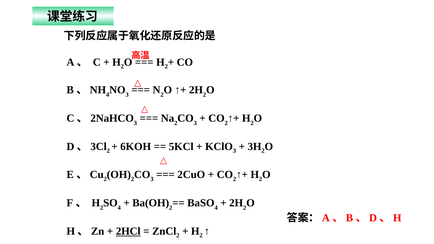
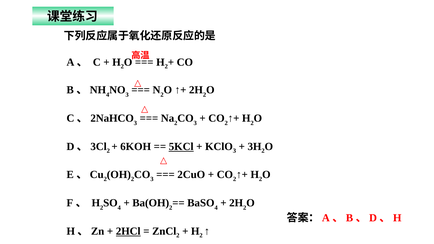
5KCl underline: none -> present (181, 147)
